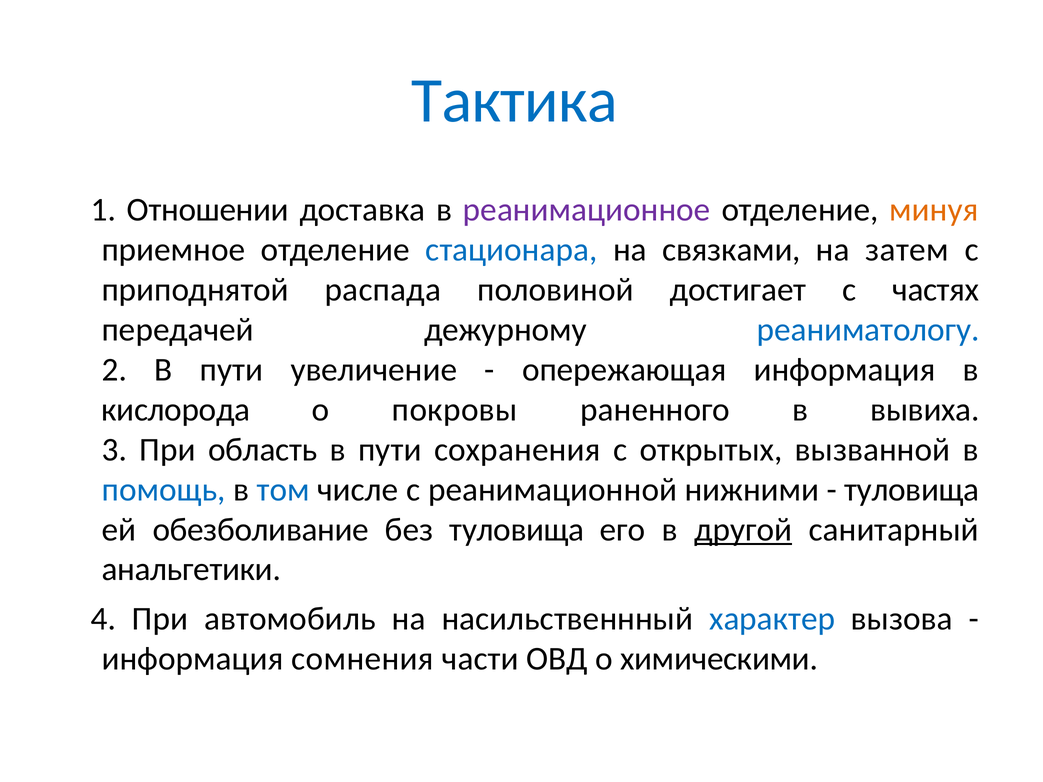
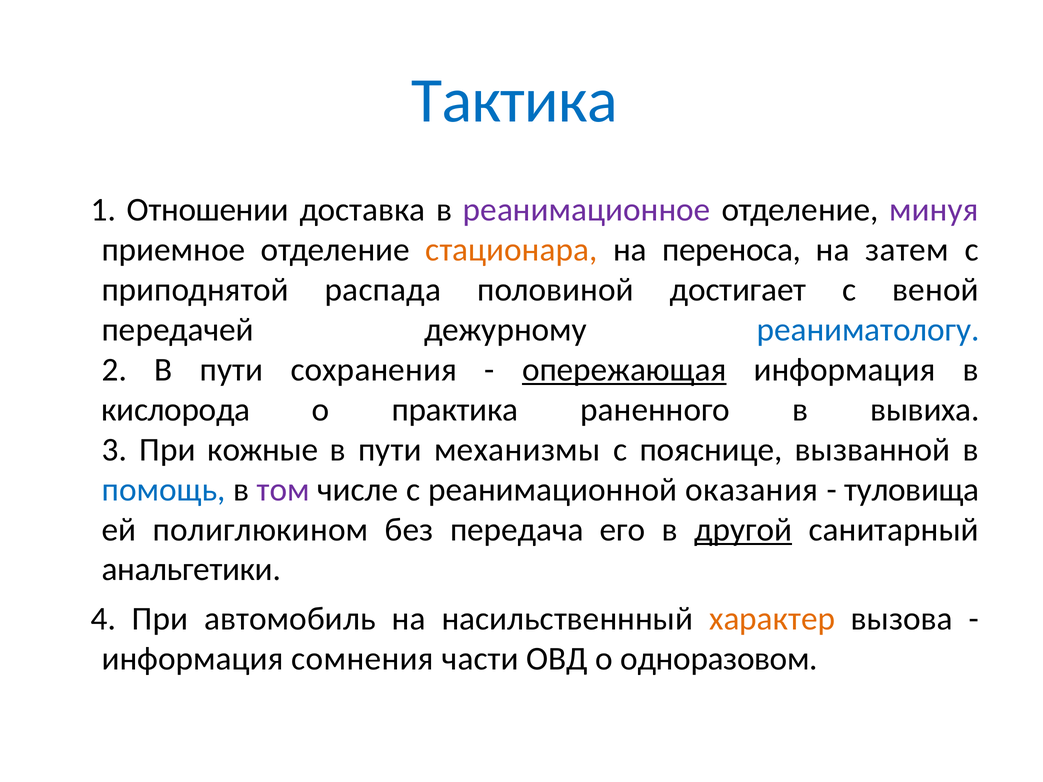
минуя colour: orange -> purple (934, 210)
стационара colour: blue -> orange (511, 250)
связками: связками -> переноса (732, 250)
частях: частях -> веной (936, 290)
увеличение: увеличение -> сохранения (374, 370)
опережающая underline: none -> present (624, 370)
покровы: покровы -> практика (455, 410)
область: область -> кожные (263, 450)
сохранения: сохранения -> механизмы (517, 450)
открытых: открытых -> пояснице (711, 450)
том colour: blue -> purple (283, 490)
нижними: нижними -> оказания (752, 490)
обезболивание: обезболивание -> полиглюкином (261, 530)
без туловища: туловища -> передача (517, 530)
характер colour: blue -> orange (772, 619)
химическими: химическими -> одноразовом (719, 659)
